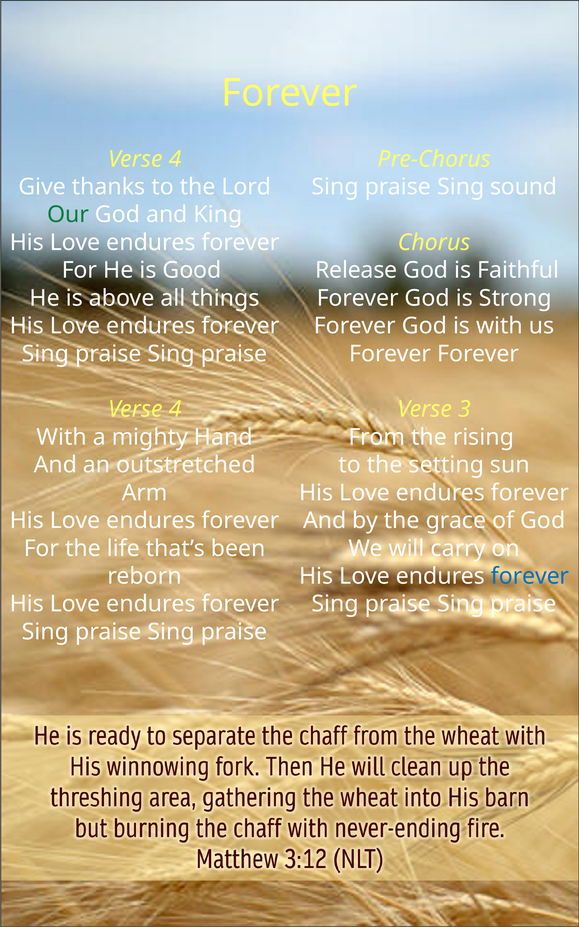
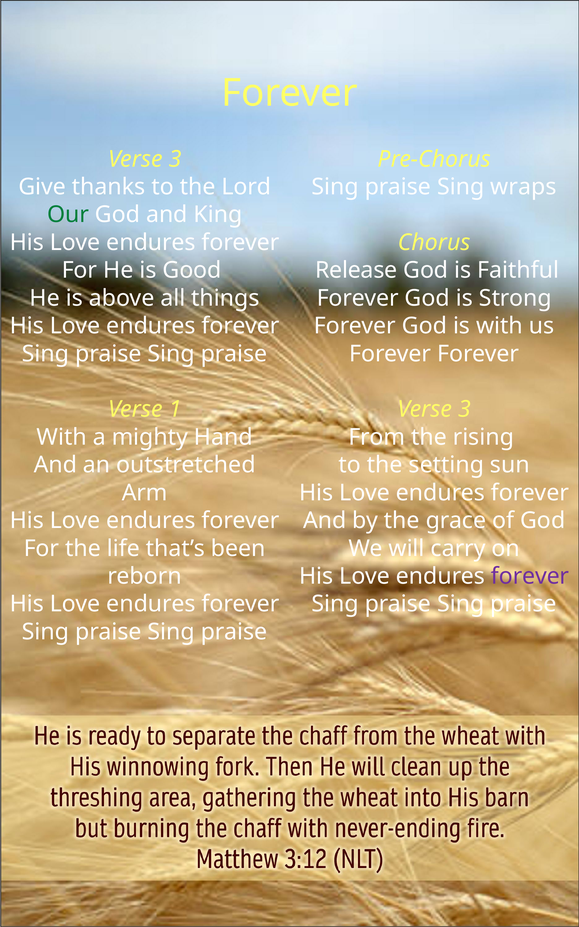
4: 4 -> 3 (175, 159)
sound: sound -> wraps (523, 187)
4: 4 -> 1 (175, 409)
forever colour: blue -> purple (530, 576)
